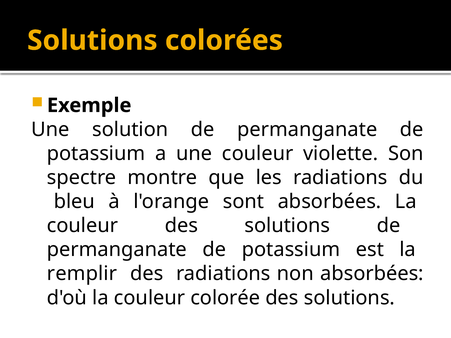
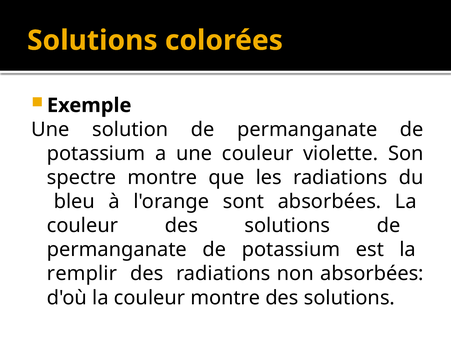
couleur colorée: colorée -> montre (225, 298)
